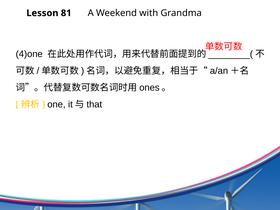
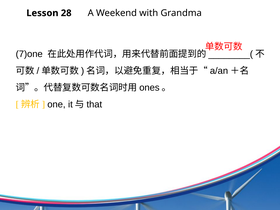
81: 81 -> 28 (66, 13)
4)one: 4)one -> 7)one (29, 54)
